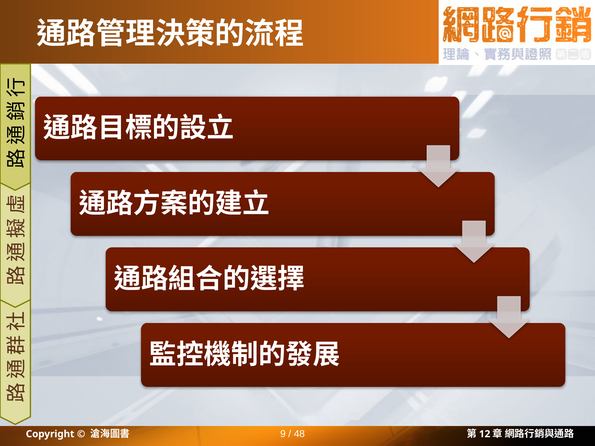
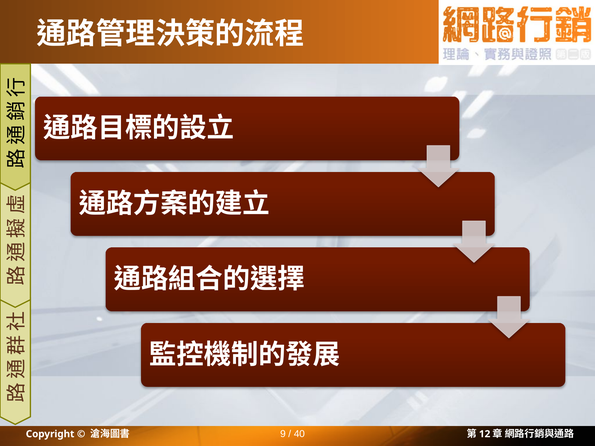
48: 48 -> 40 (299, 434)
